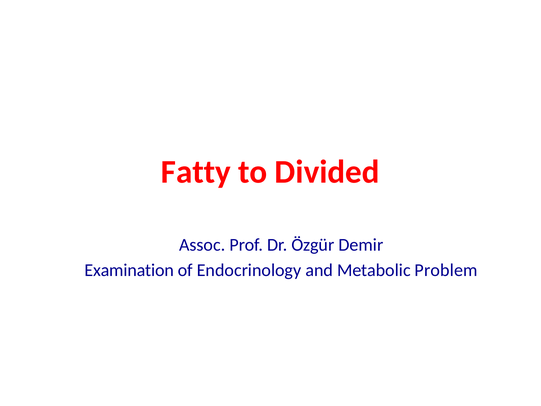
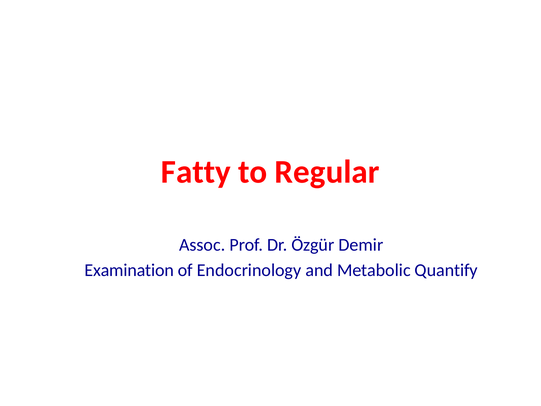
Divided: Divided -> Regular (327, 172)
Problem: Problem -> Quantify (446, 270)
